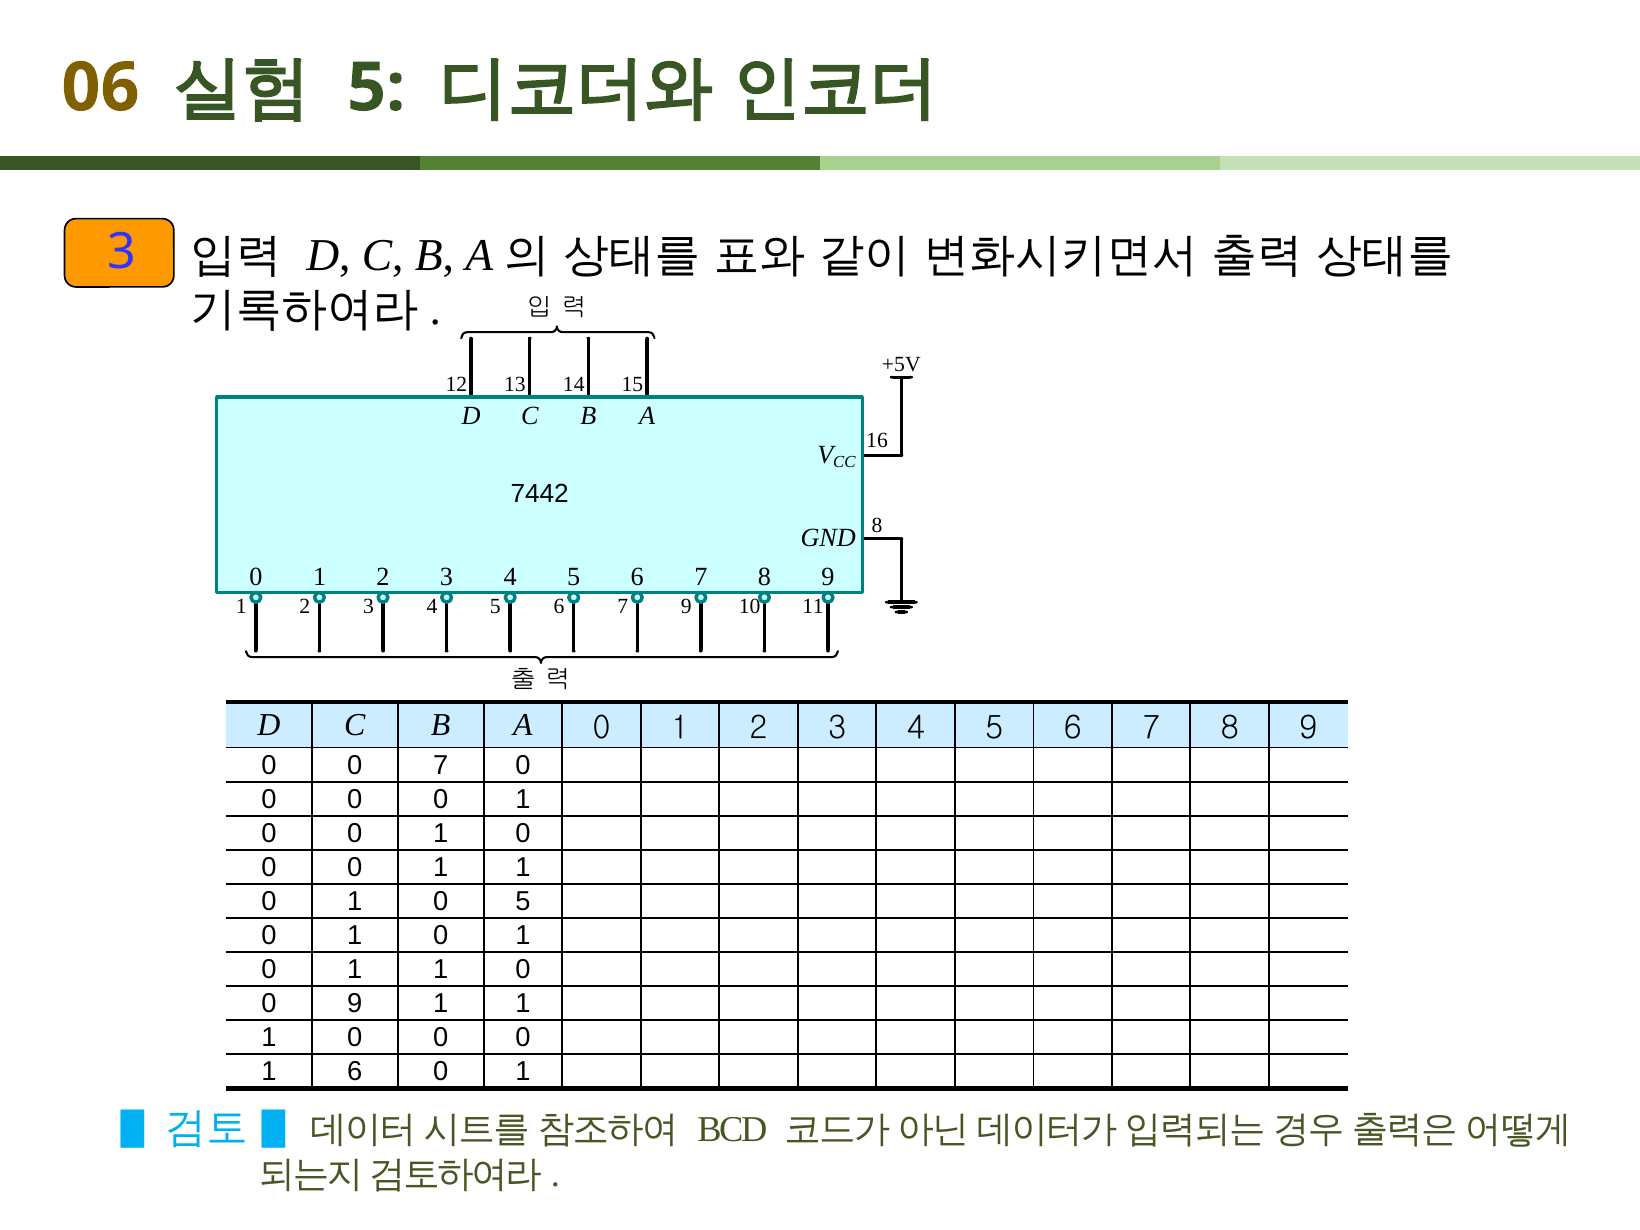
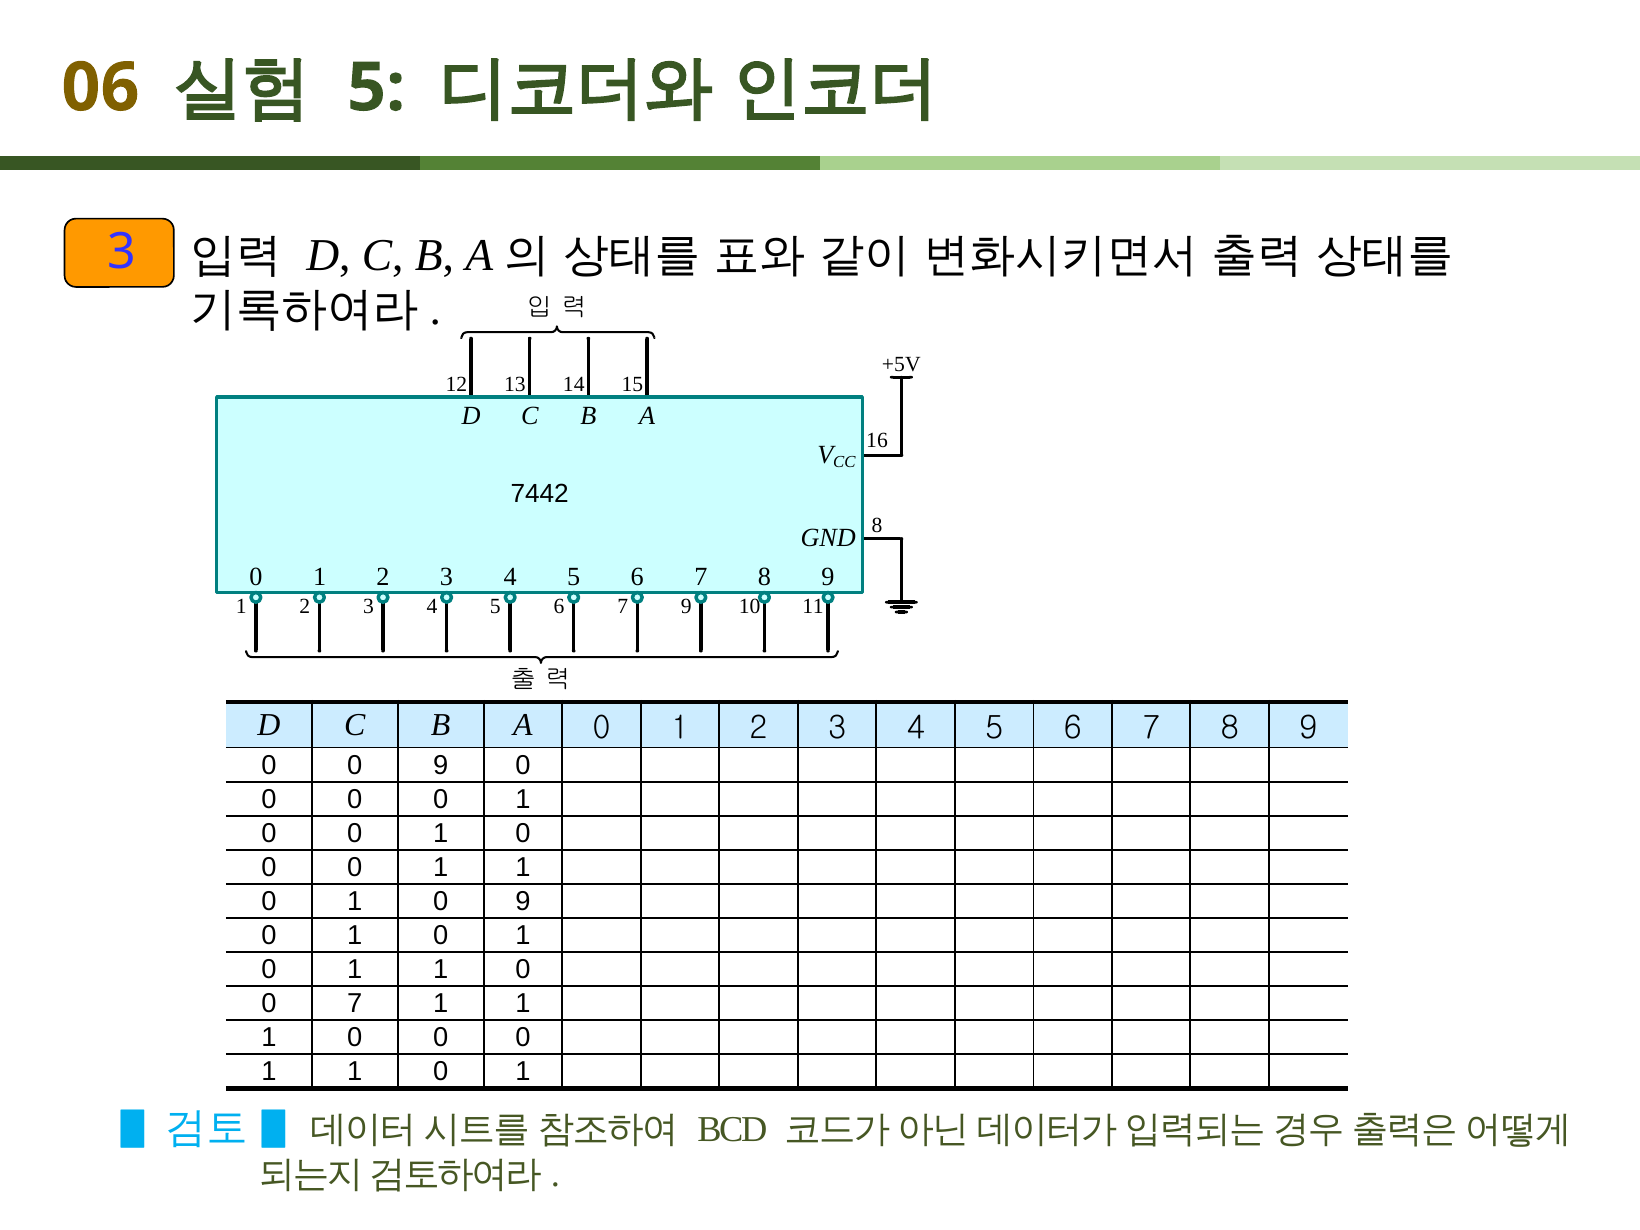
0 0 7: 7 -> 9 (441, 765)
1 0 5: 5 -> 9 (523, 901)
0 9: 9 -> 7 (355, 1004)
6: 6 -> 1 (355, 1072)
